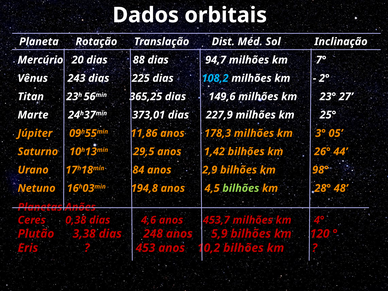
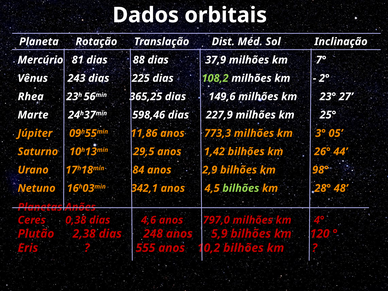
20: 20 -> 81 (78, 60)
94,7: 94,7 -> 37,9 (216, 60)
108,2 colour: light blue -> light green (215, 78)
Titan: Titan -> Rhea (31, 97)
373,01: 373,01 -> 598,46 (149, 115)
178,3: 178,3 -> 773,3 (218, 133)
194,8: 194,8 -> 342,1 (144, 188)
453,7: 453,7 -> 797,0 (216, 220)
3,38: 3,38 -> 2,38 (84, 234)
453: 453 -> 555 (145, 248)
